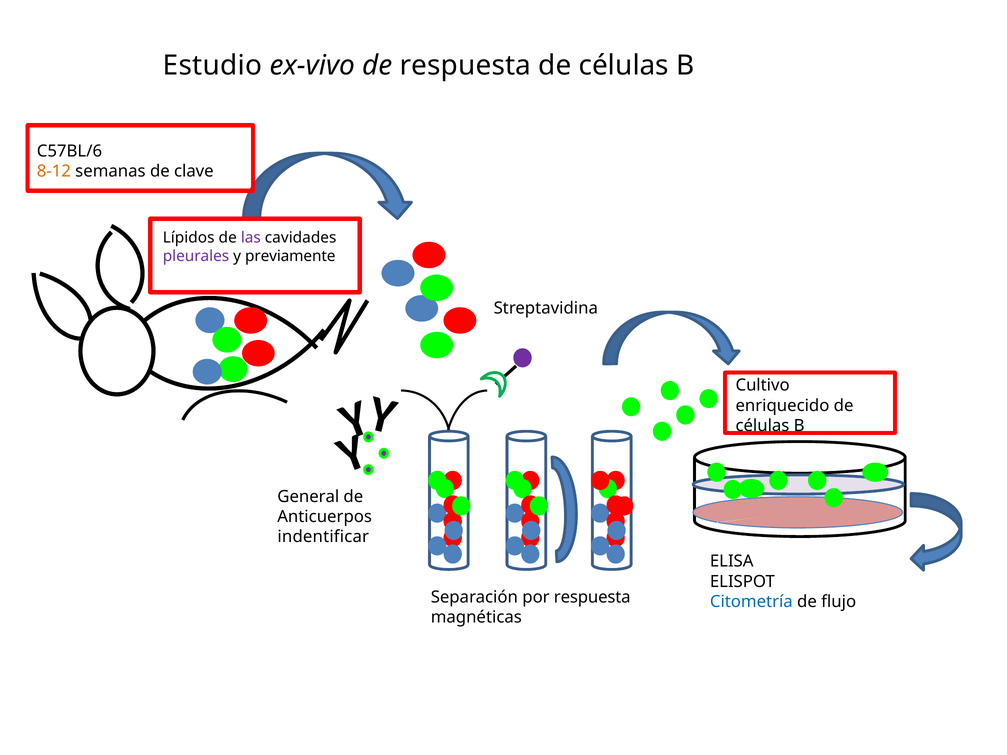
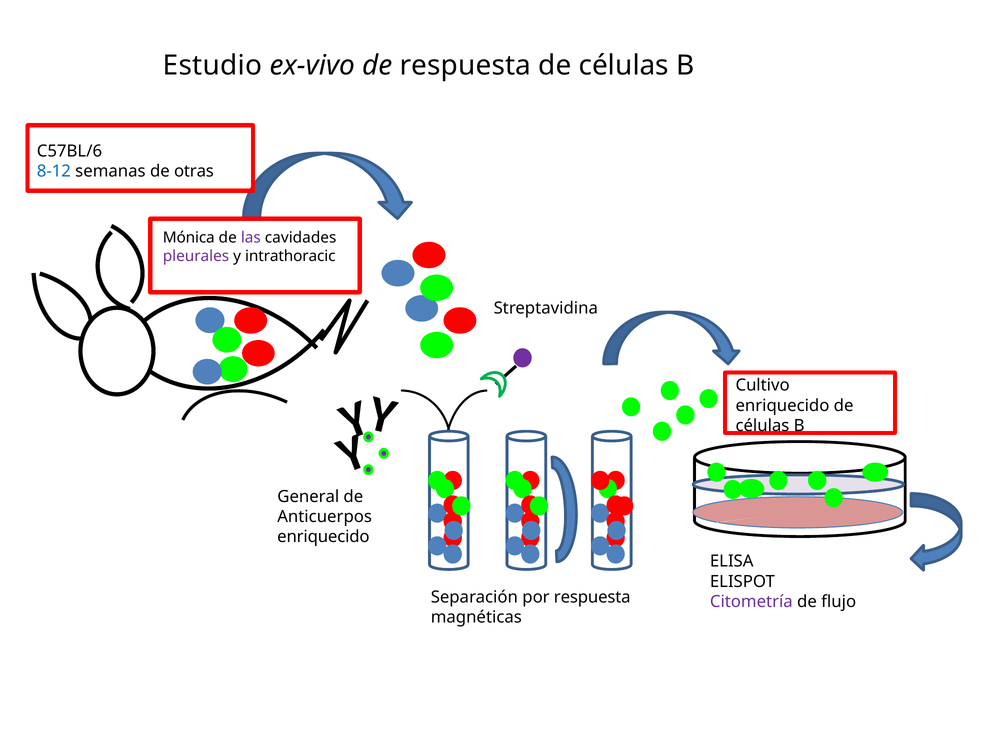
8-12 colour: orange -> blue (54, 171)
clave: clave -> otras (194, 171)
Lípidos: Lípidos -> Mónica (189, 238)
previamente: previamente -> intrathoracic (290, 256)
indentificar: indentificar -> enriquecido (323, 537)
Citometría colour: blue -> purple (751, 602)
